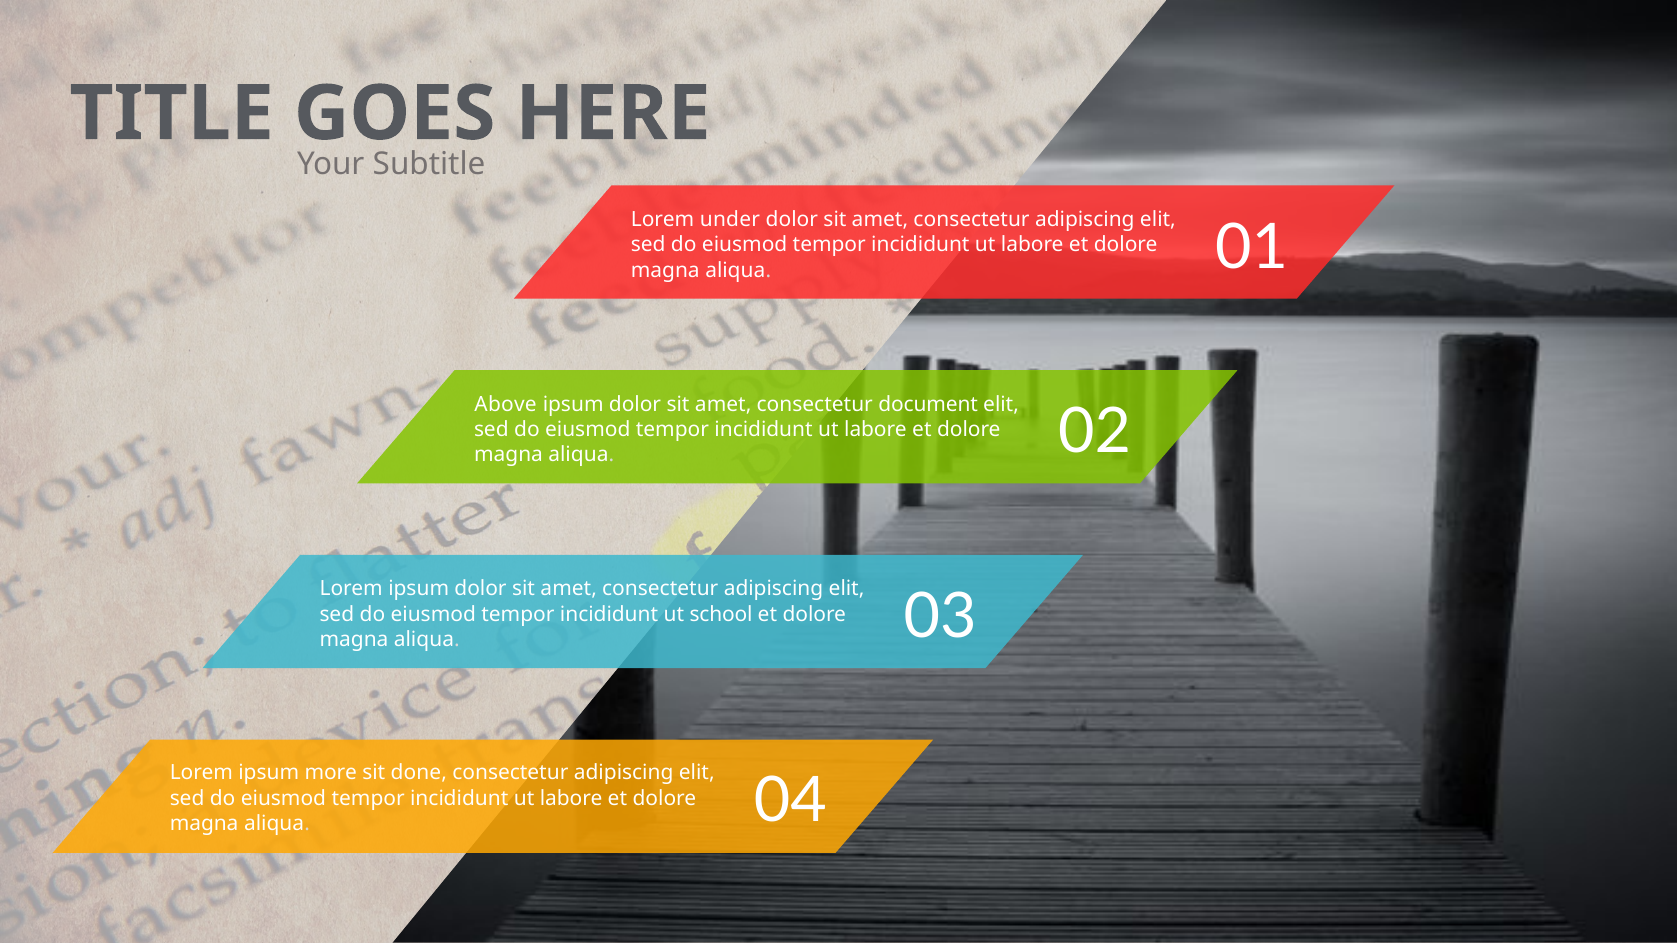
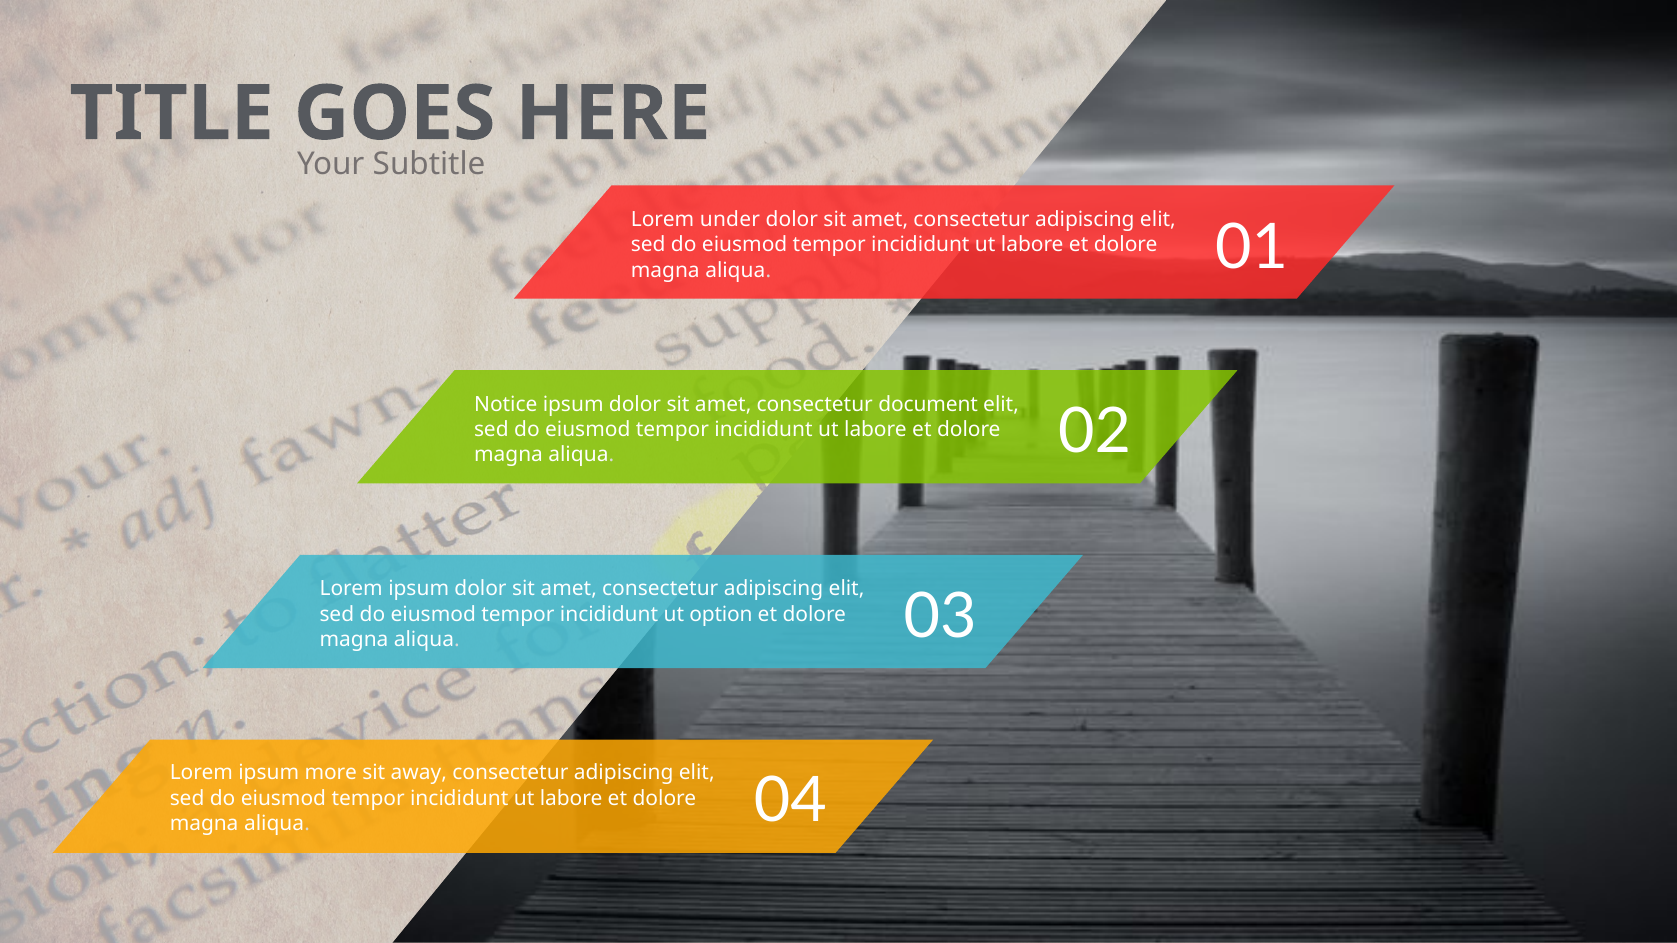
Above: Above -> Notice (506, 404)
school: school -> option (721, 614)
done: done -> away (419, 773)
